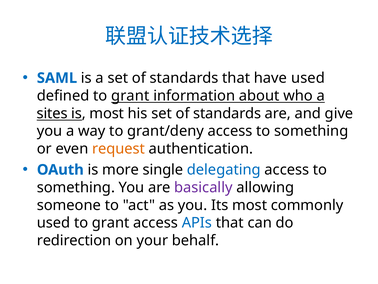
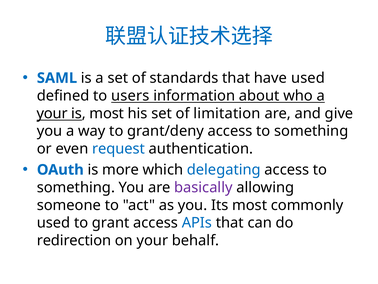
defined to grant: grant -> users (130, 96)
sites: sites -> your (52, 113)
his set of standards: standards -> limitation (227, 113)
request colour: orange -> blue (119, 148)
single: single -> which (163, 170)
